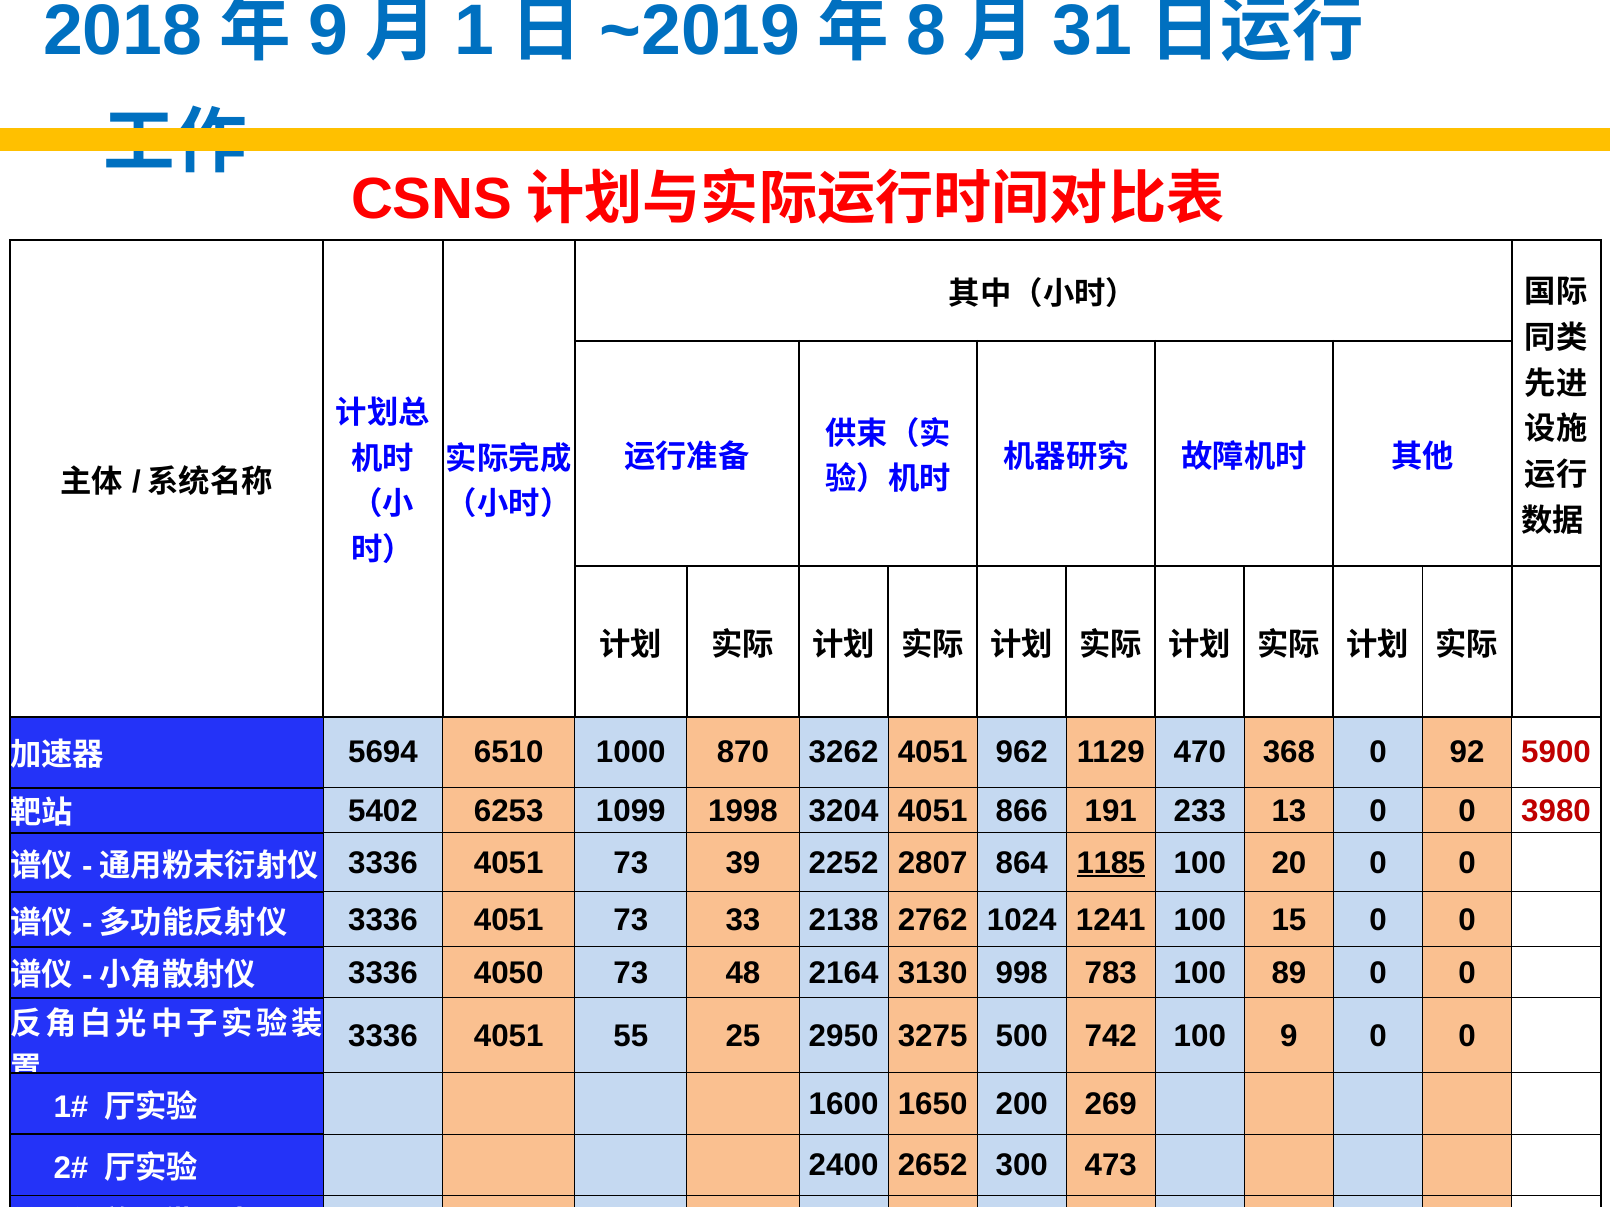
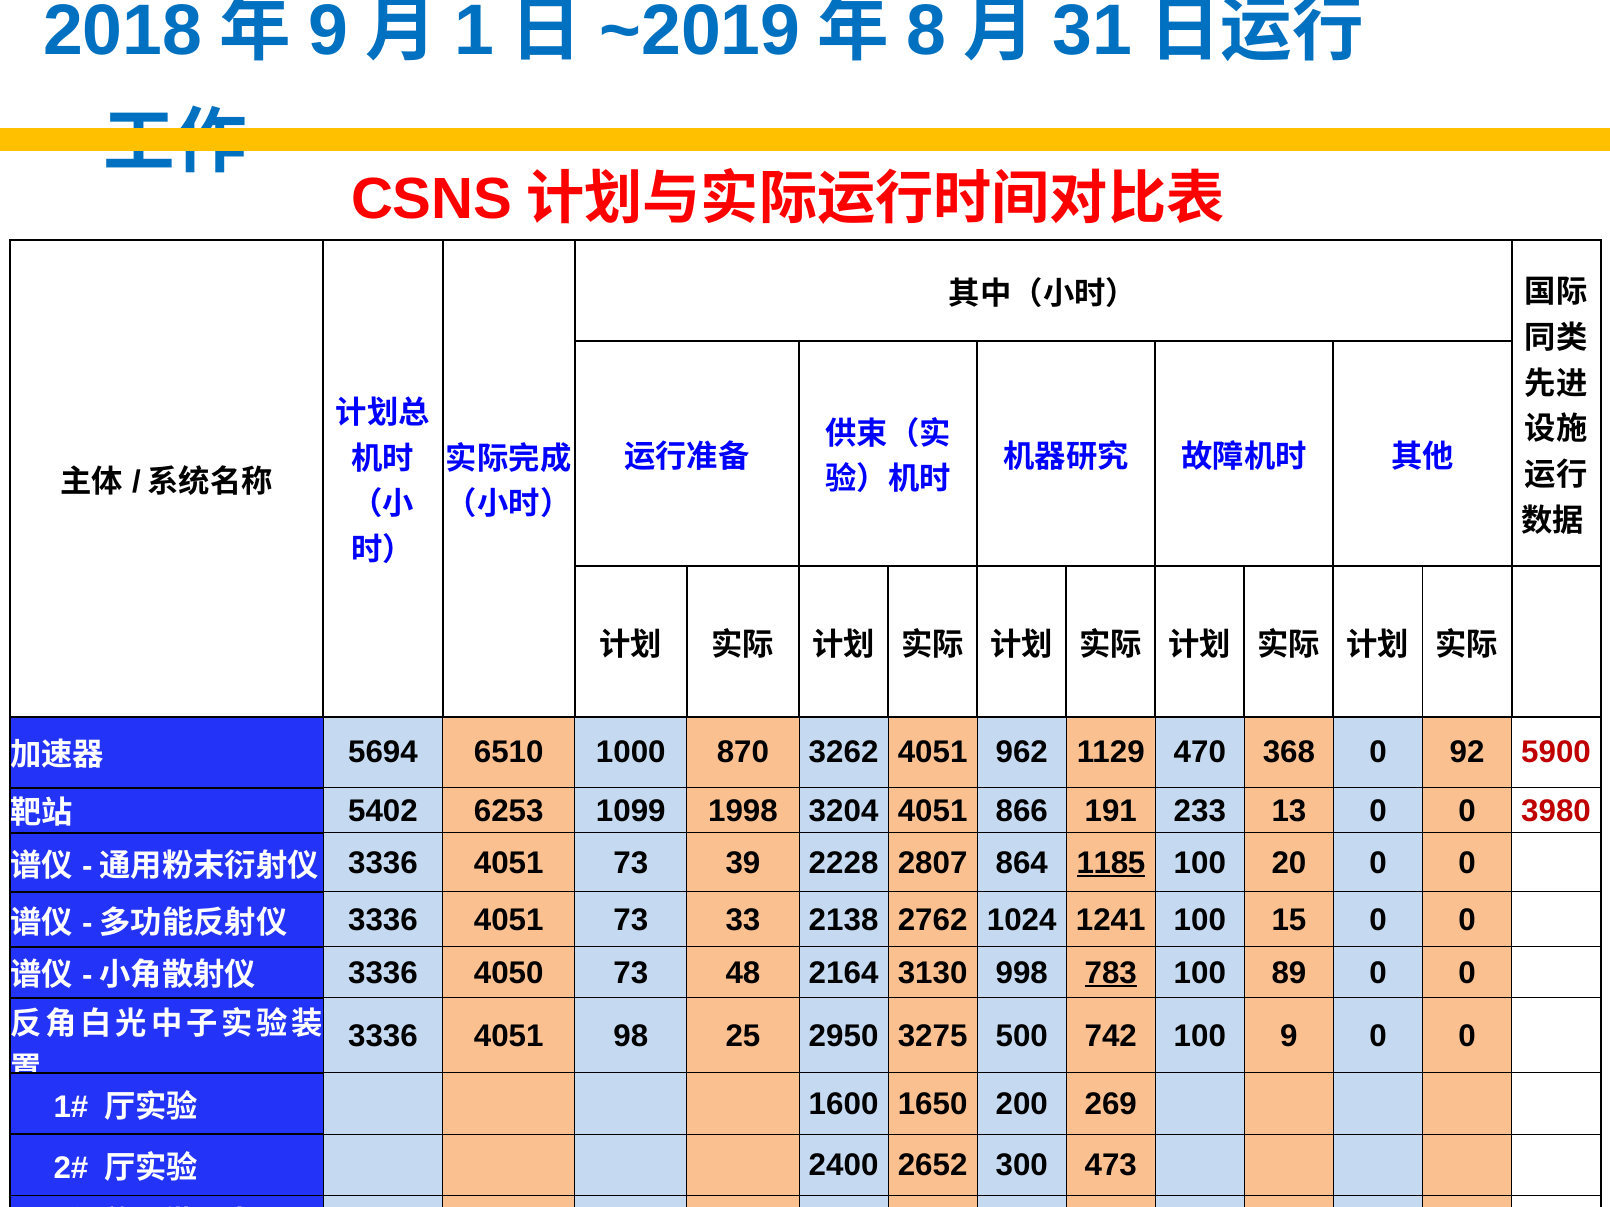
2252: 2252 -> 2228 (844, 863)
783 underline: none -> present (1111, 973)
55: 55 -> 98 (631, 1036)
